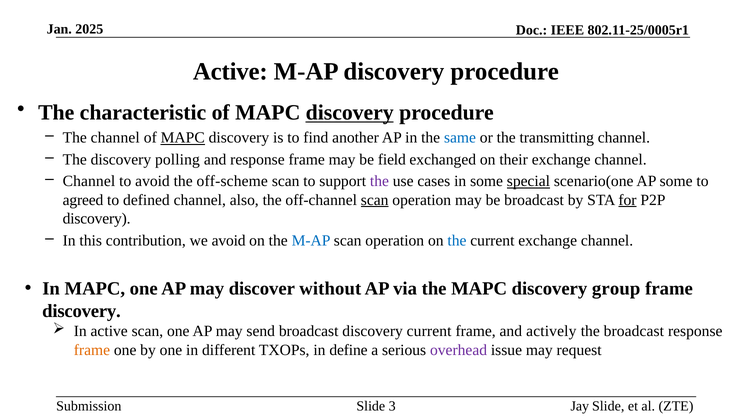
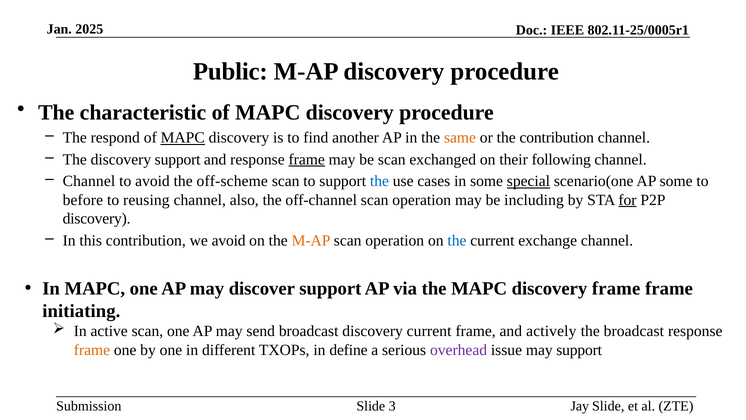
Active: Active -> Public (230, 72)
discovery underline: present -> none (350, 113)
The channel: channel -> respond (115, 138)
same colour: blue -> orange (460, 138)
the transmitting: transmitting -> contribution (557, 138)
discovery polling: polling -> support (178, 159)
frame underline: none -> present (307, 159)
be field: field -> scan (392, 159)
their exchange: exchange -> following (561, 159)
the colour: purple -> blue (379, 181)
agreed: agreed -> before (83, 200)
defined: defined -> reusing (146, 200)
scan underline: present -> none (375, 200)
be broadcast: broadcast -> including (534, 200)
M-AP colour: blue -> orange (311, 240)
discover without: without -> support (330, 288)
discovery group: group -> frame (616, 288)
discovery: discovery -> initiating (81, 311)
may request: request -> support (579, 350)
